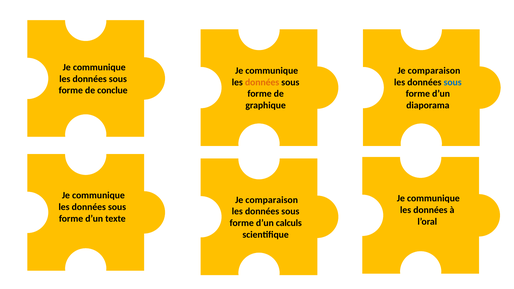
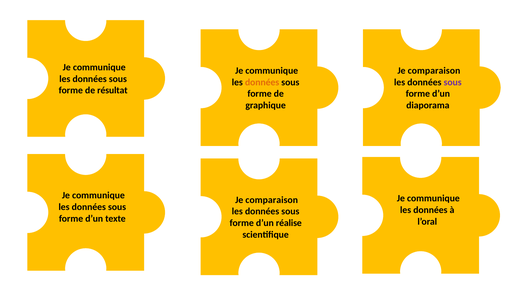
sous colour: blue -> purple (453, 82)
conclue: conclue -> résultat (112, 90)
calculs: calculs -> réalise (289, 223)
